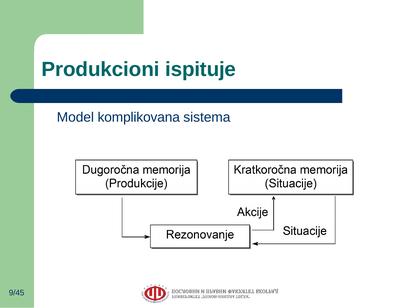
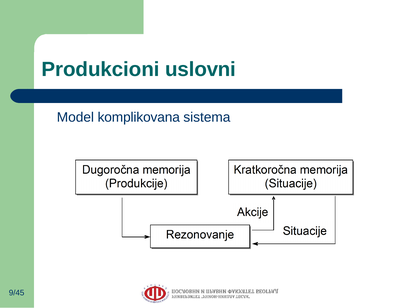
ispituje: ispituje -> uslovni (201, 69)
